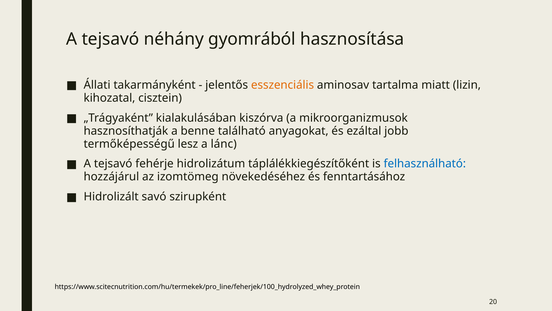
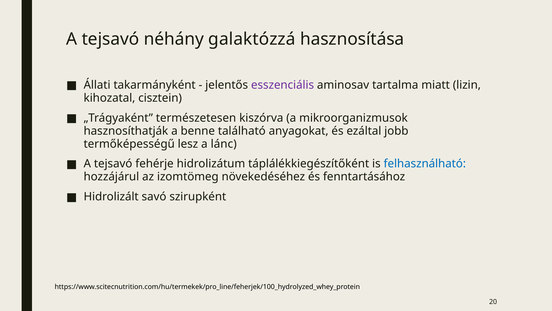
gyomrából: gyomrából -> galaktózzá (252, 39)
esszenciális colour: orange -> purple (283, 85)
kialakulásában: kialakulásában -> természetesen (196, 118)
